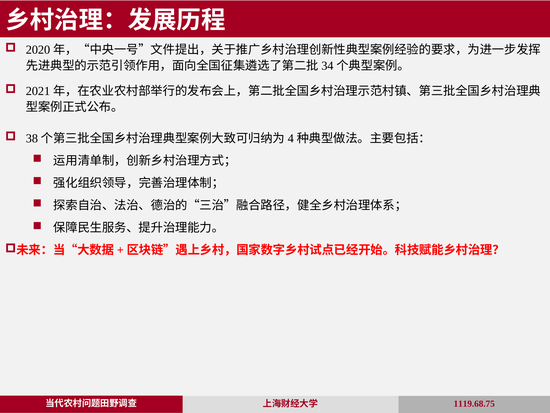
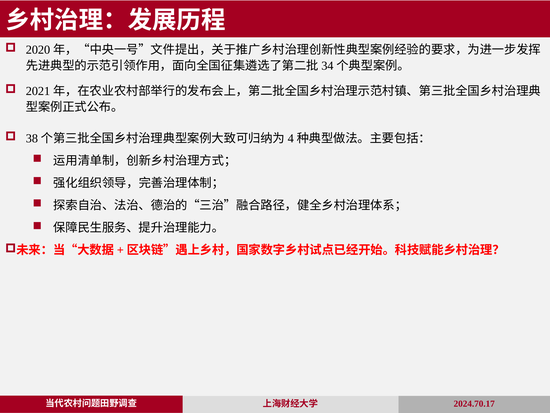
1119.68.75: 1119.68.75 -> 2024.70.17 (474, 403)
